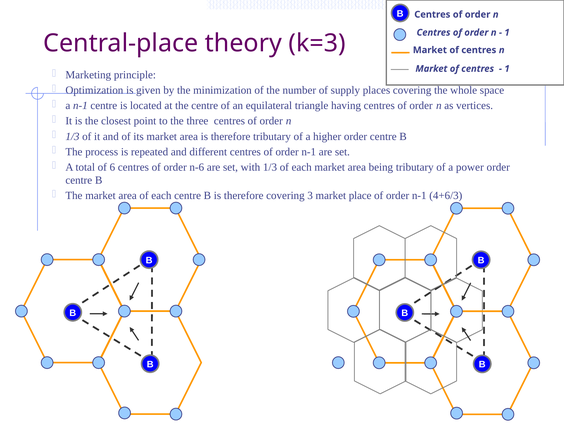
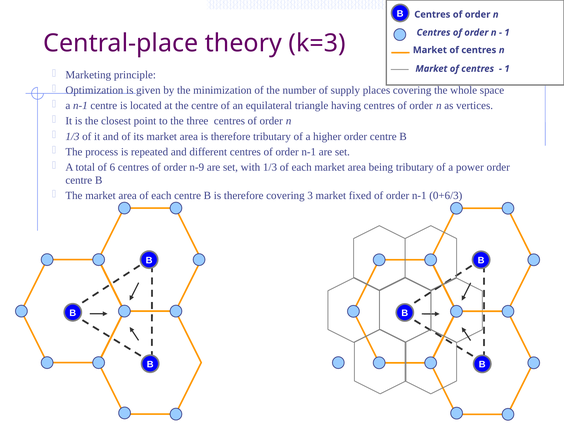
n-6: n-6 -> n-9 (197, 167)
place: place -> fixed (360, 196)
4+6/3: 4+6/3 -> 0+6/3 (446, 196)
